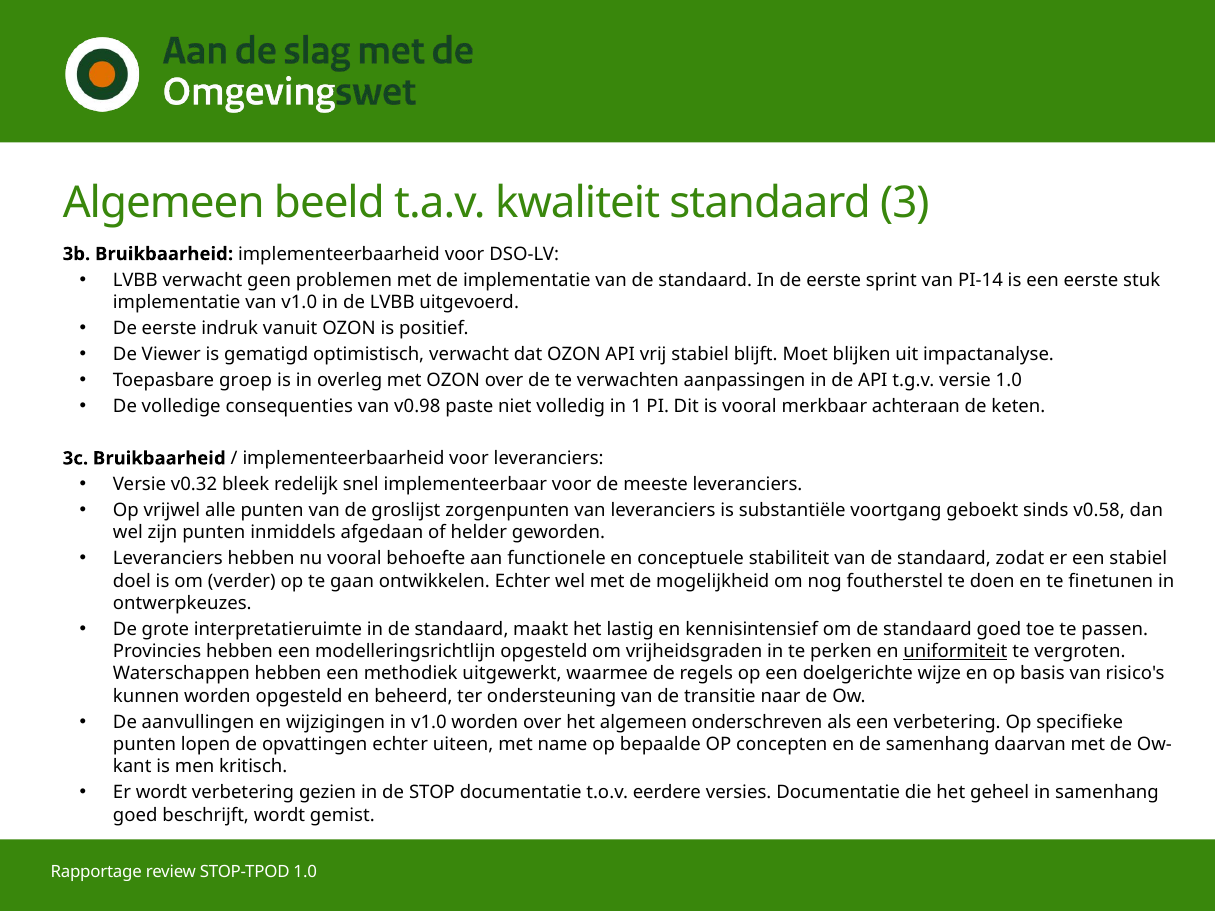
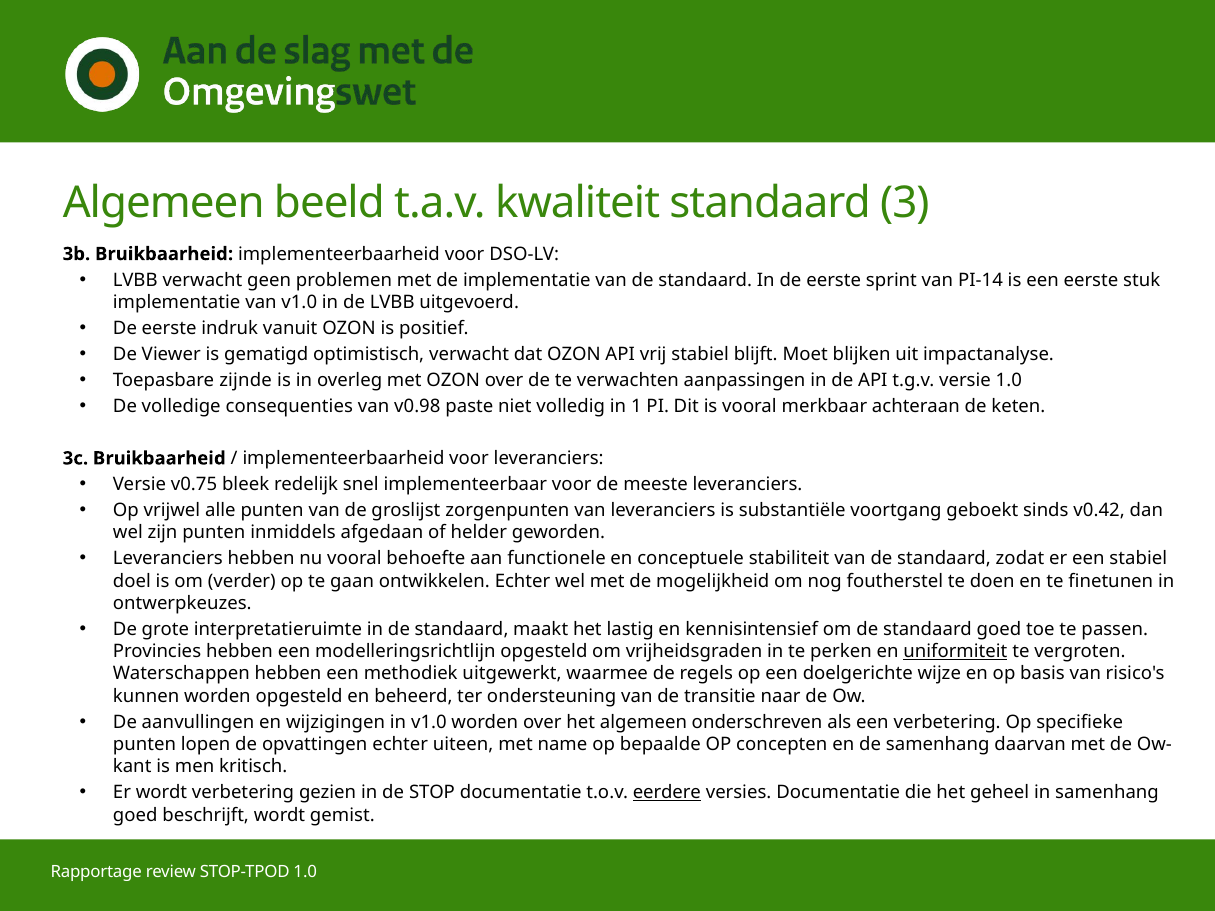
groep: groep -> zijnde (246, 380)
v0.32: v0.32 -> v0.75 (194, 485)
v0.58: v0.58 -> v0.42 (1099, 511)
eerdere underline: none -> present (667, 793)
